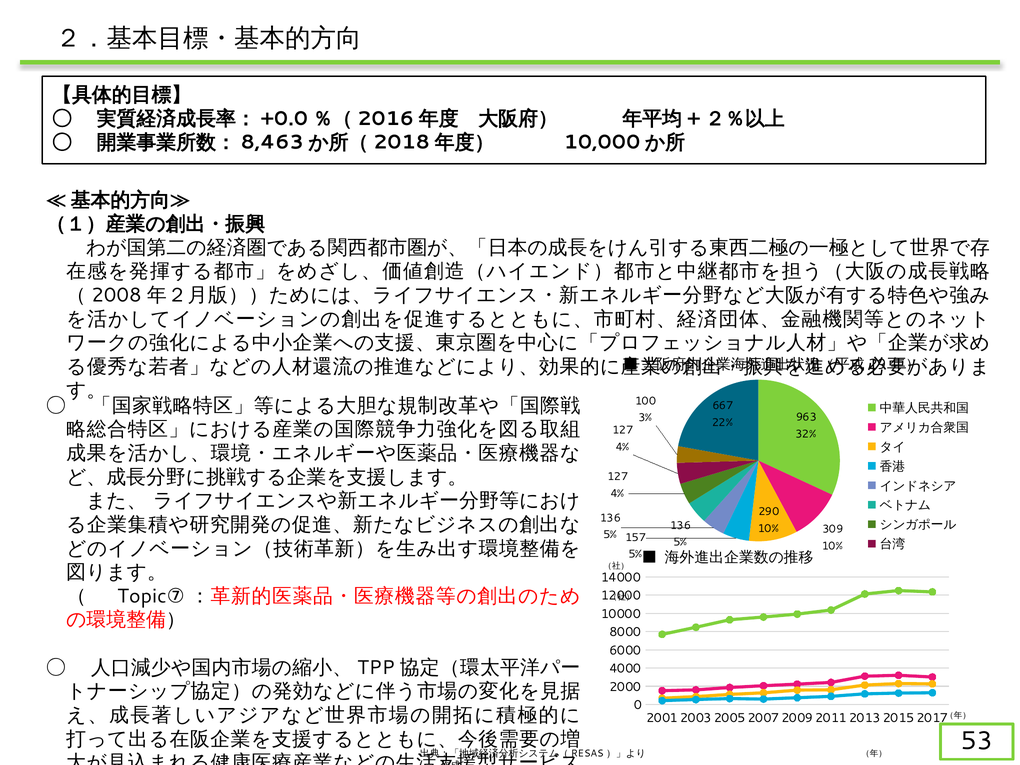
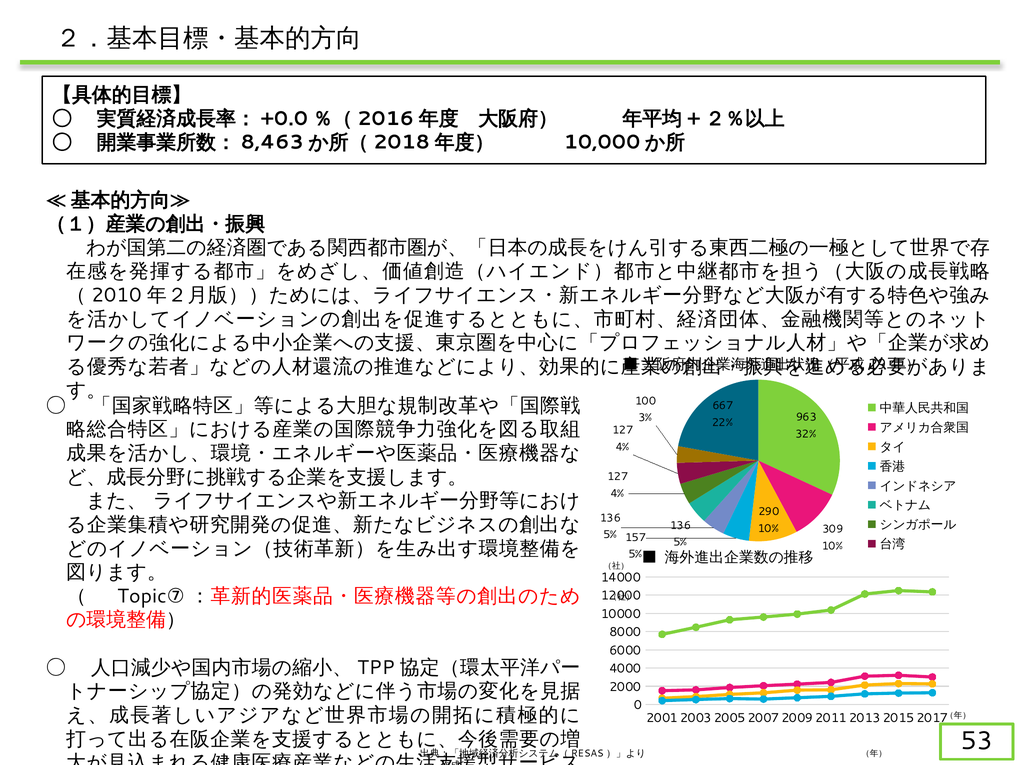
2008: 2008 -> 2010 (116, 295)
